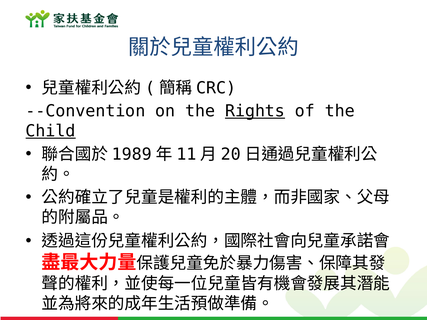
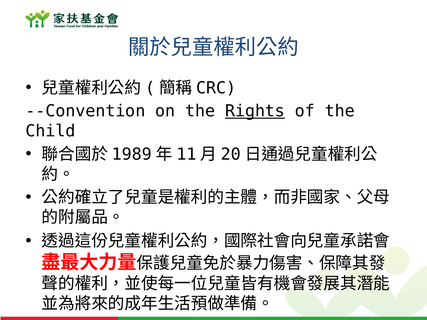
Child underline: present -> none (51, 131)
